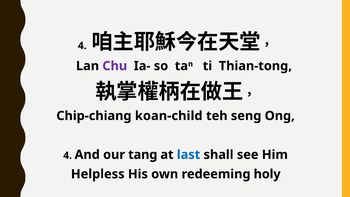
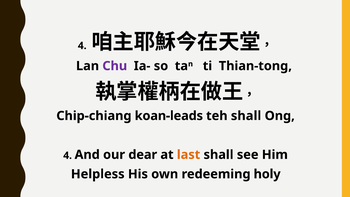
koan-child: koan-child -> koan-leads (169, 116)
teh seng: seng -> shall (246, 116)
tang: tang -> dear (143, 155)
last colour: blue -> orange (189, 155)
